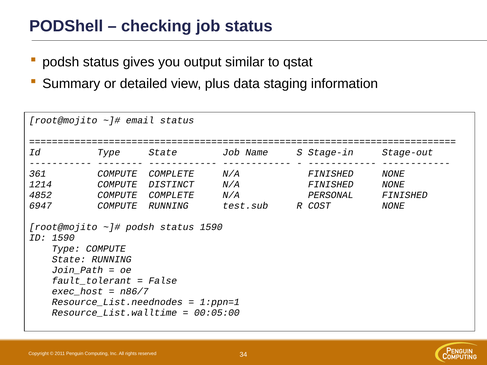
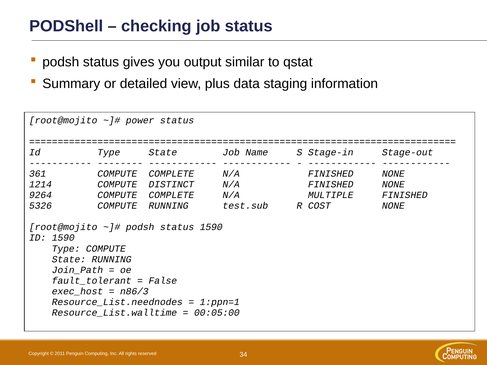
email: email -> power (140, 121)
4852: 4852 -> 9264 (41, 195)
PERSONAL: PERSONAL -> MULTIPLE (331, 195)
6947: 6947 -> 5326 (41, 206)
n86/7: n86/7 -> n86/3 (134, 291)
